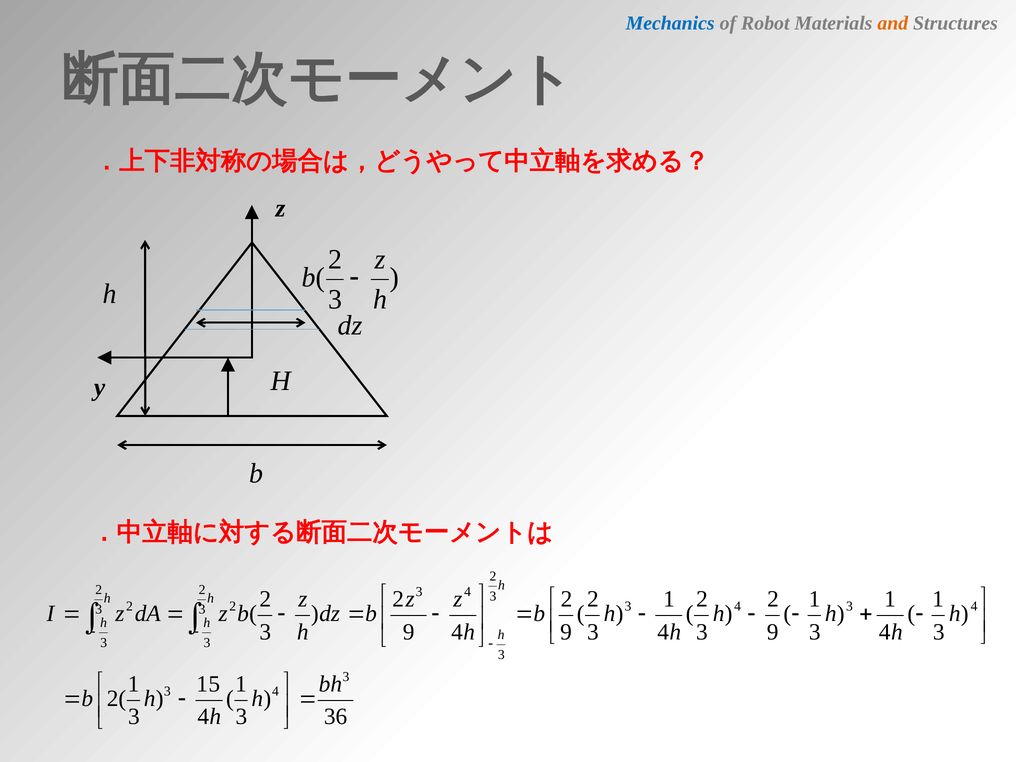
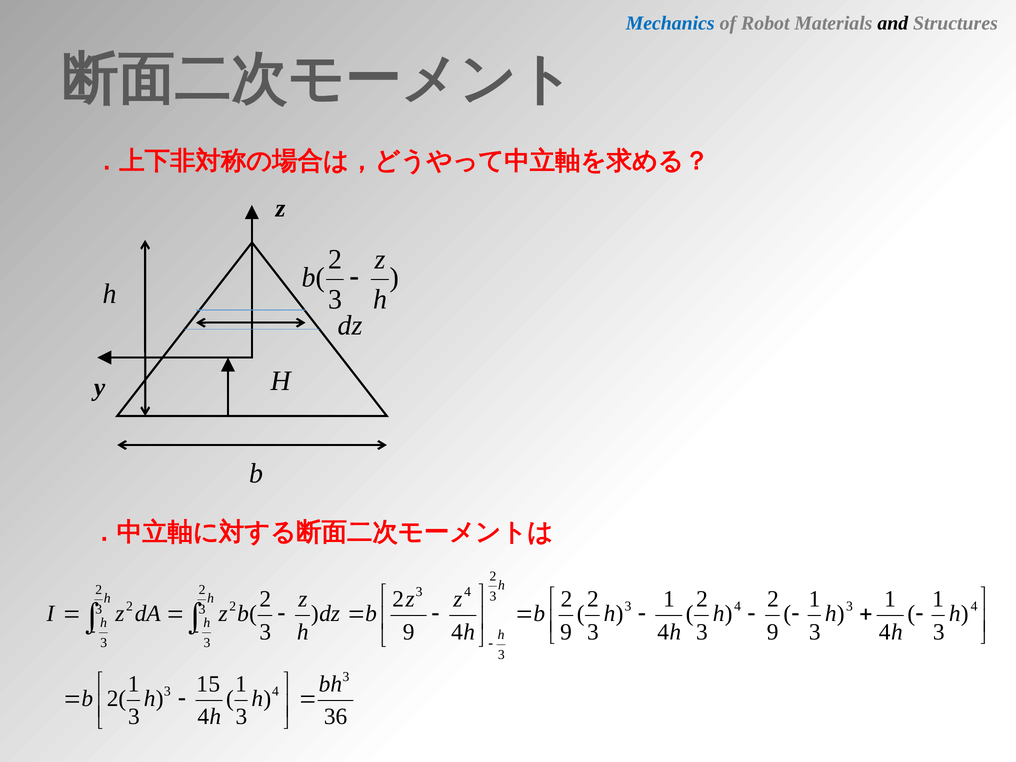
and colour: orange -> black (893, 23)
